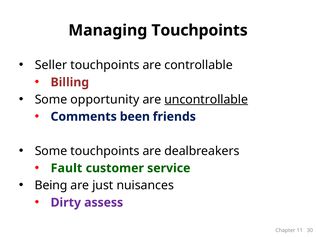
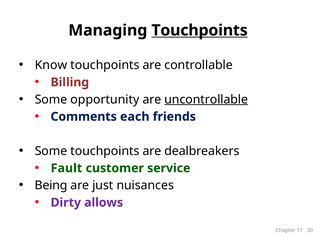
Touchpoints underline: none -> present (200, 30)
Seller: Seller -> Know (51, 65)
been: been -> each (135, 117)
assess: assess -> allows (104, 203)
